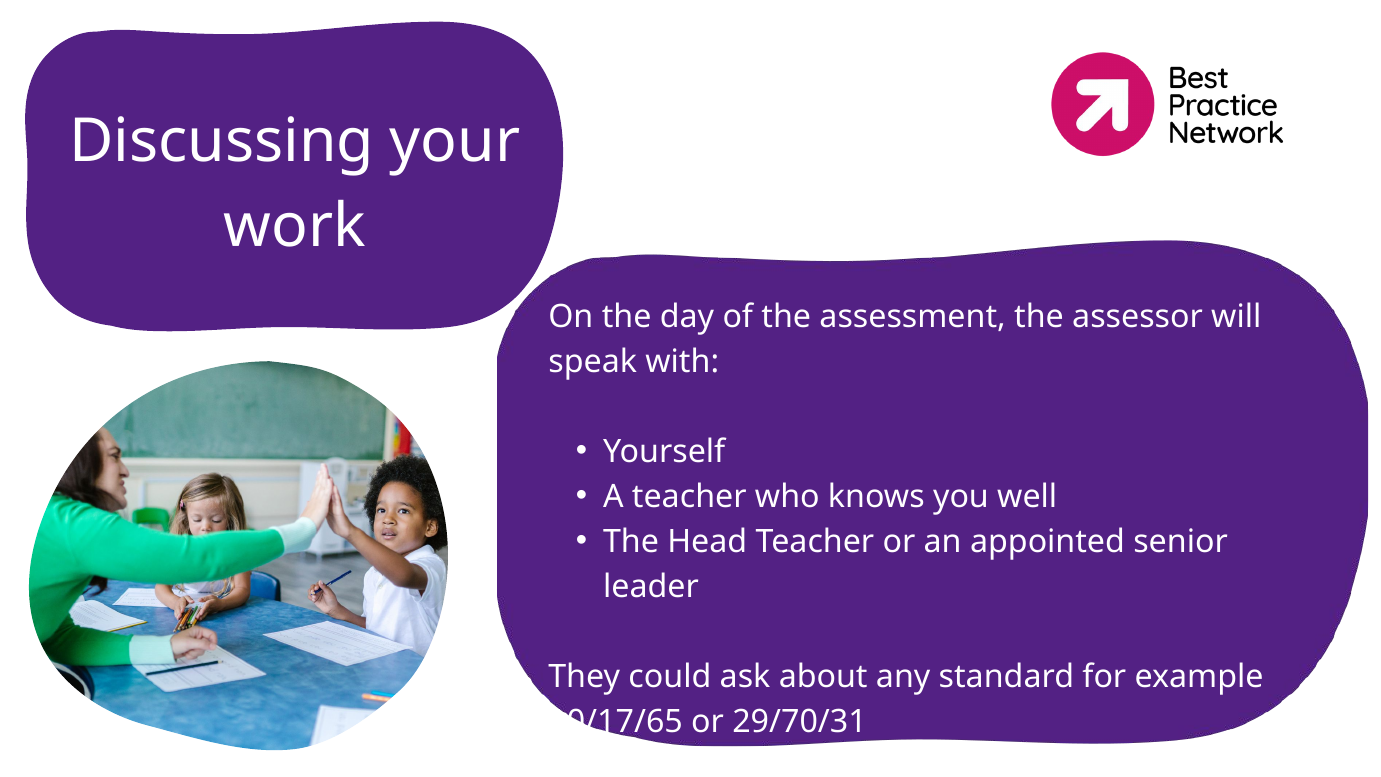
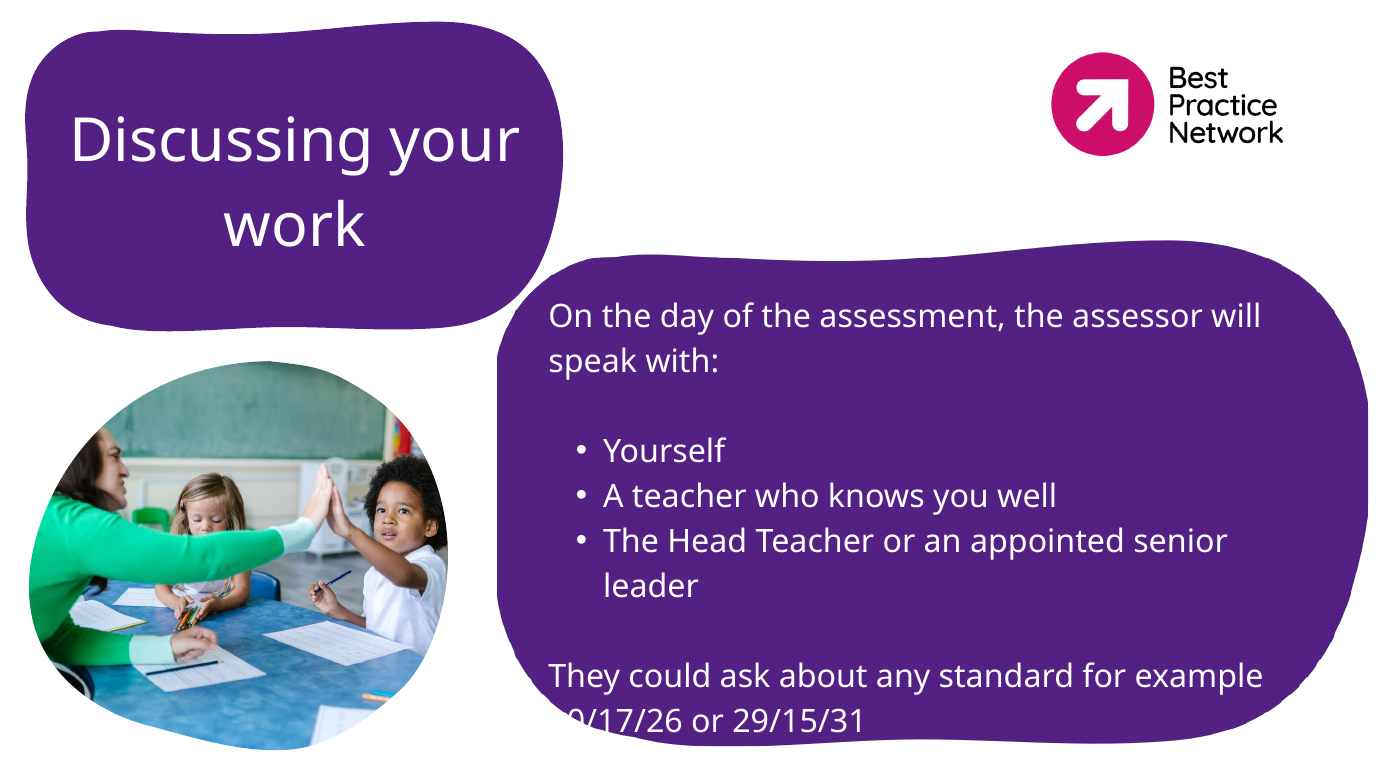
10/17/65: 10/17/65 -> 10/17/26 (616, 722)
29/70/31: 29/70/31 -> 29/15/31 (800, 722)
